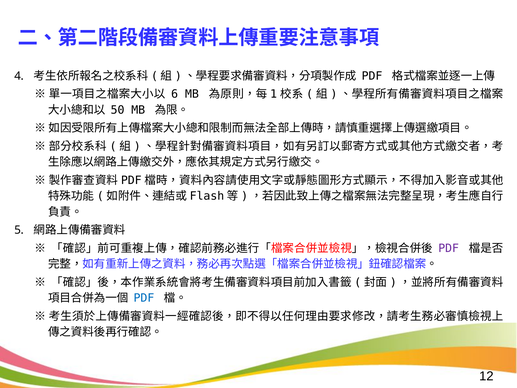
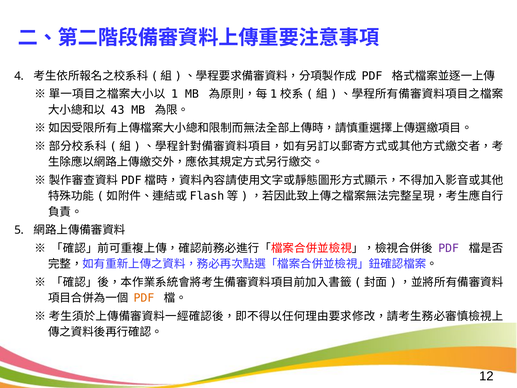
6: 6 -> 1 (175, 94)
50: 50 -> 43 (118, 110)
PDF colour: blue -> orange (144, 298)
